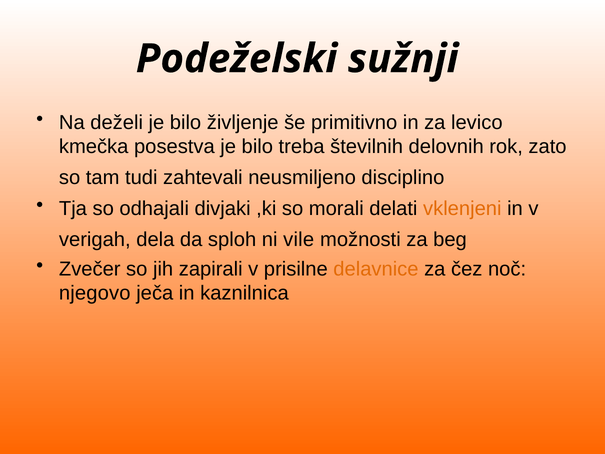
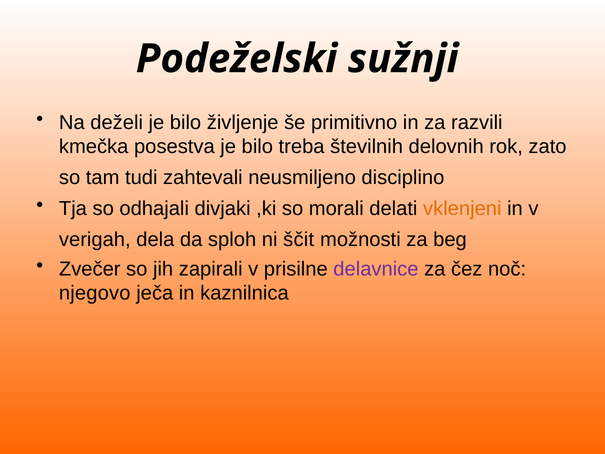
levico: levico -> razvili (477, 122)
vile: vile -> ščit (299, 239)
delavnice colour: orange -> purple (376, 269)
